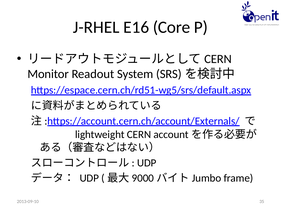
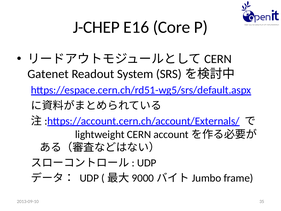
J-RHEL: J-RHEL -> J-CHEP (96, 27)
Monitor: Monitor -> Gatenet (48, 74)
